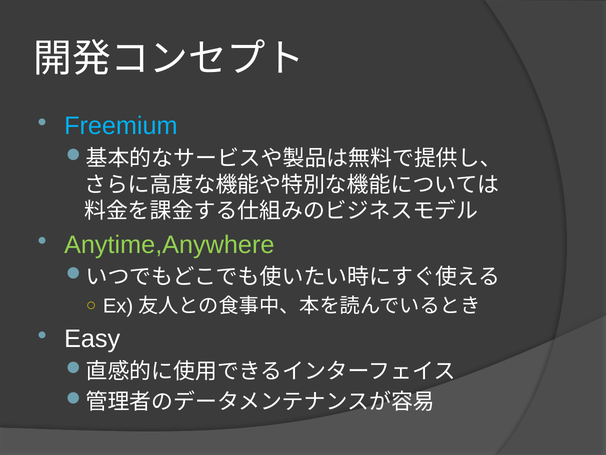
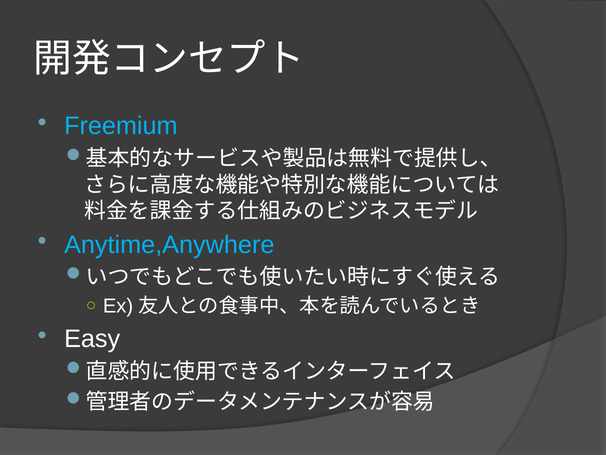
Anytime,Anywhere colour: light green -> light blue (169, 244)
